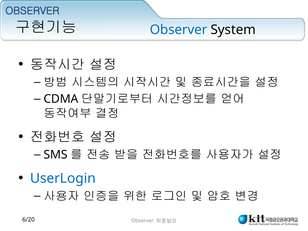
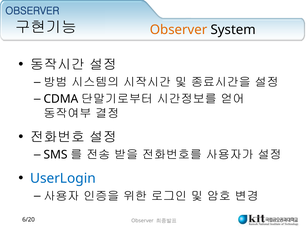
Observer colour: blue -> orange (179, 30)
